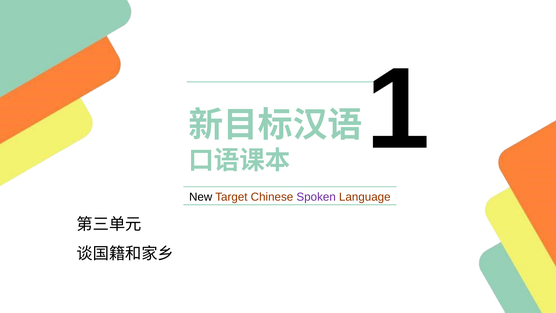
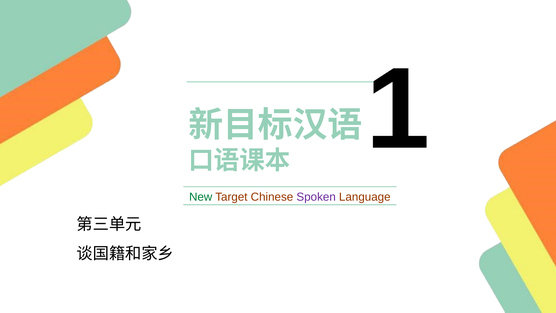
New colour: black -> green (201, 197)
